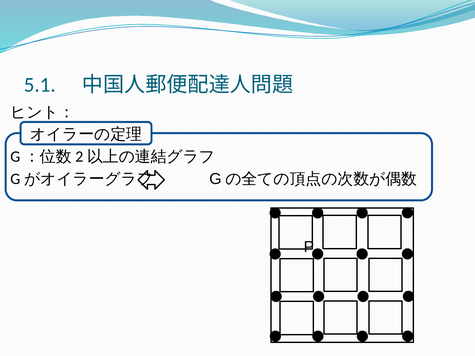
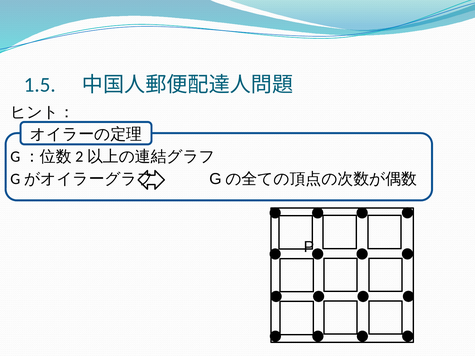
5.1: 5.1 -> 1.5 (40, 85)
